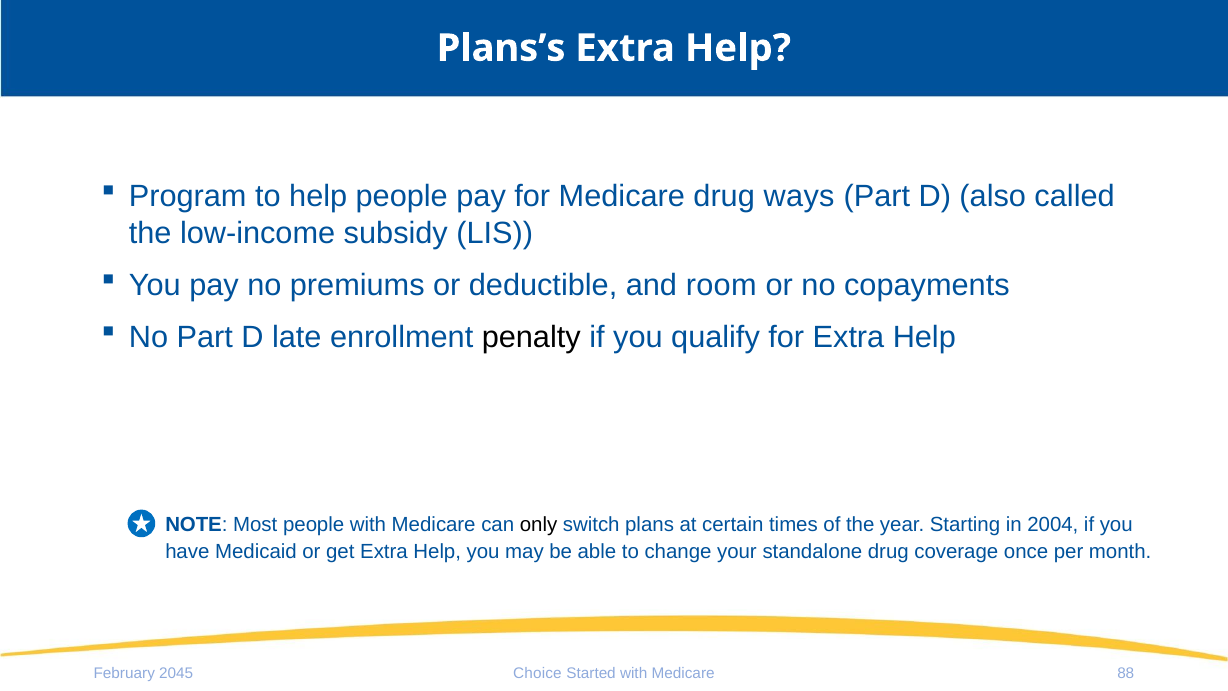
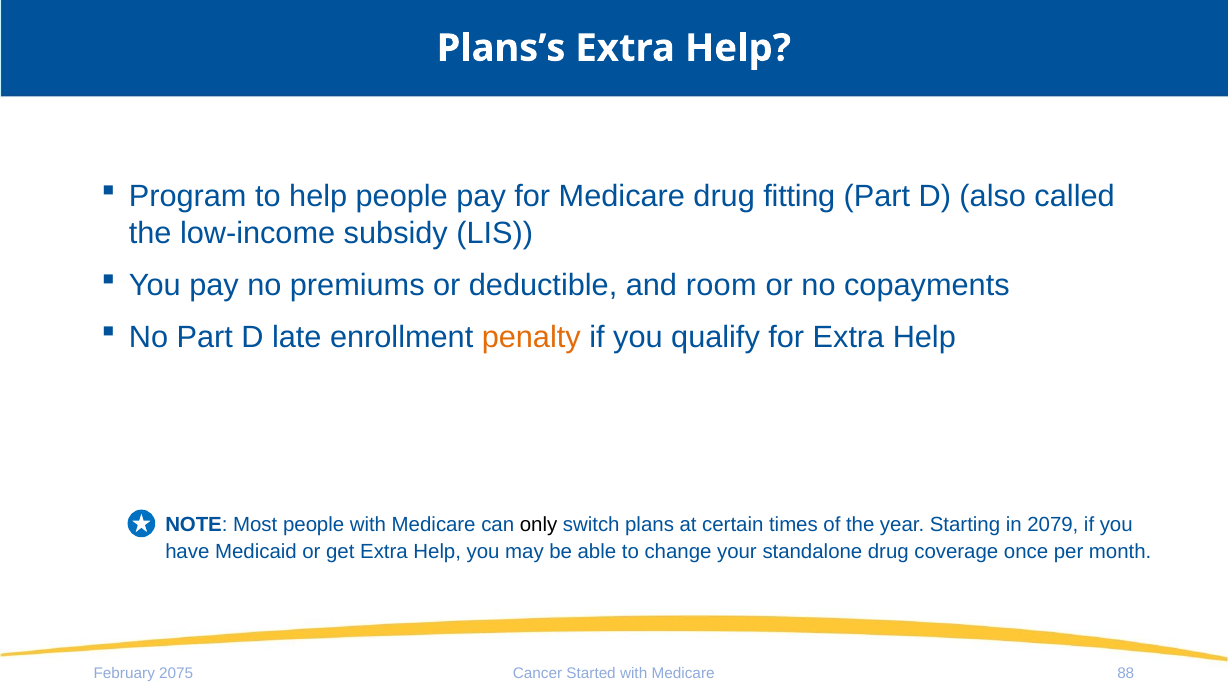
ways: ways -> fitting (799, 196)
penalty colour: black -> orange (531, 338)
2004: 2004 -> 2079 (1053, 524)
2045: 2045 -> 2075 (176, 673)
Choice: Choice -> Cancer (538, 673)
